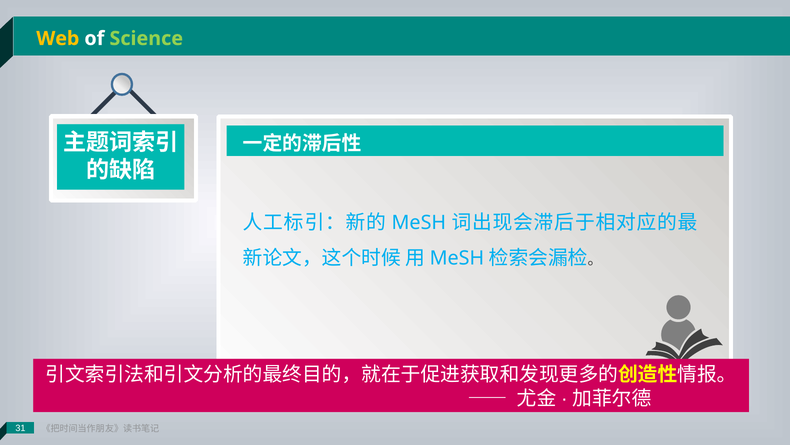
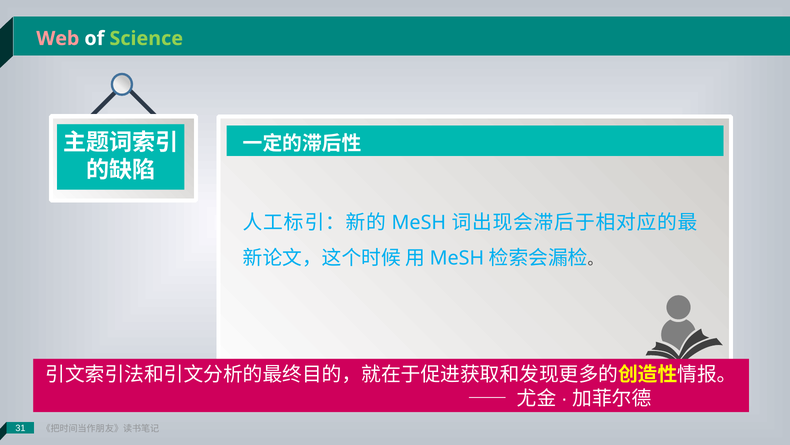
Web colour: yellow -> pink (58, 38)
